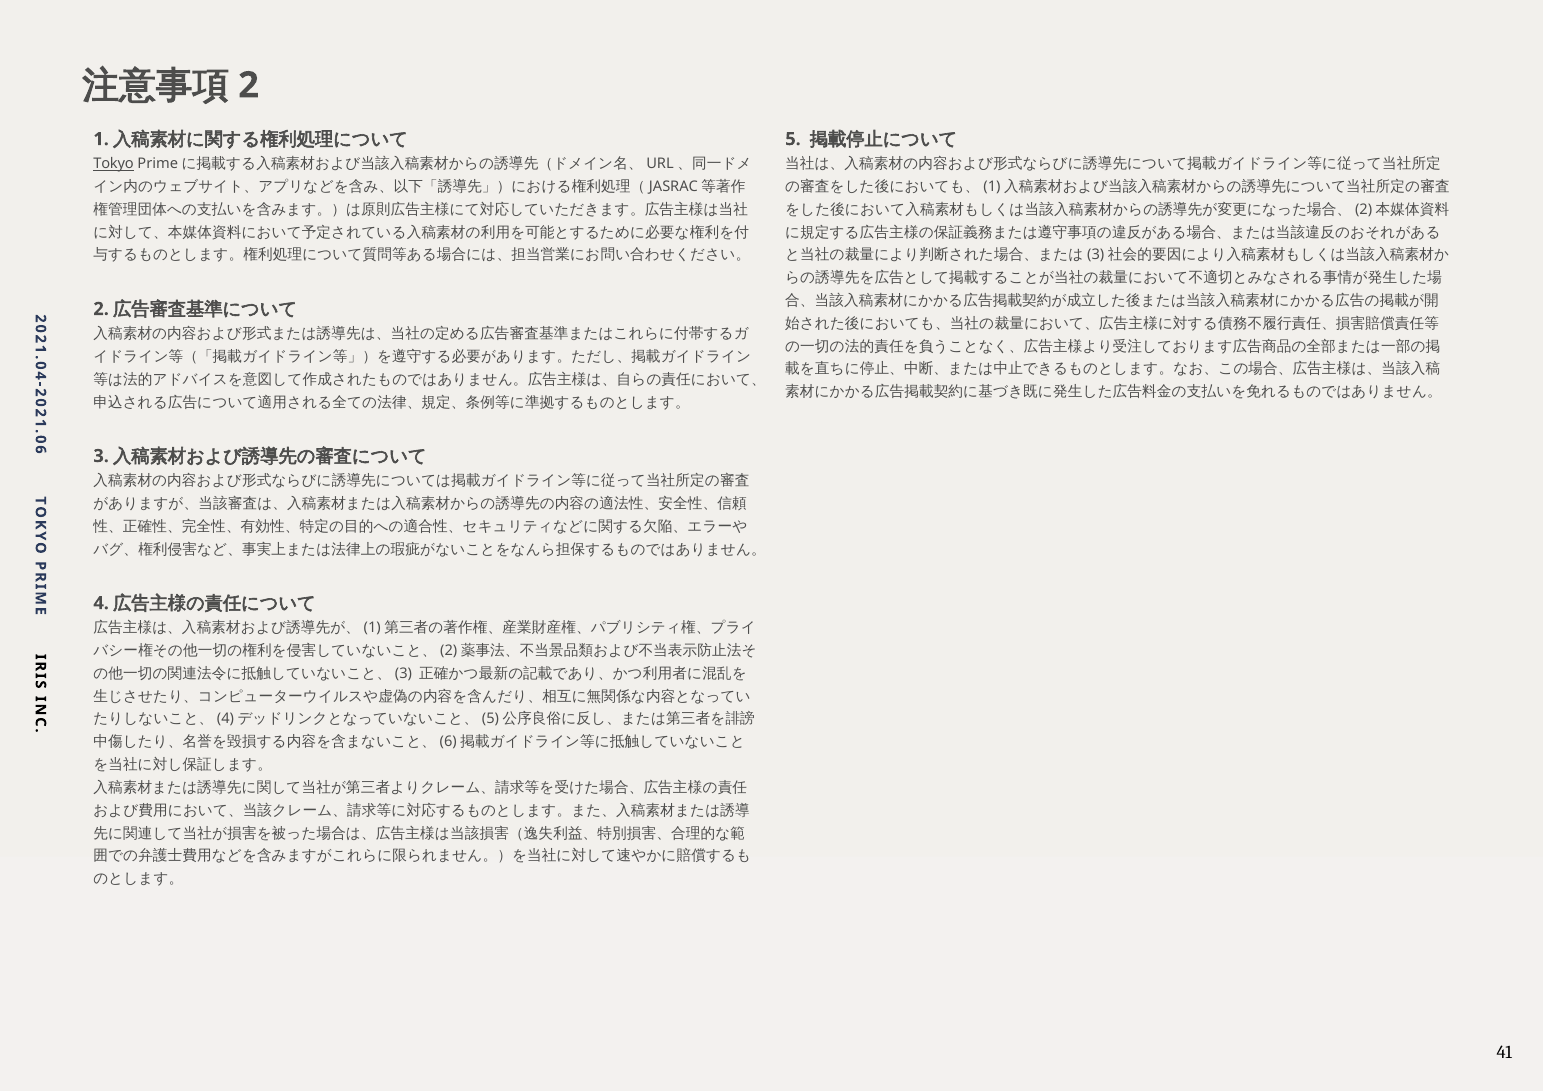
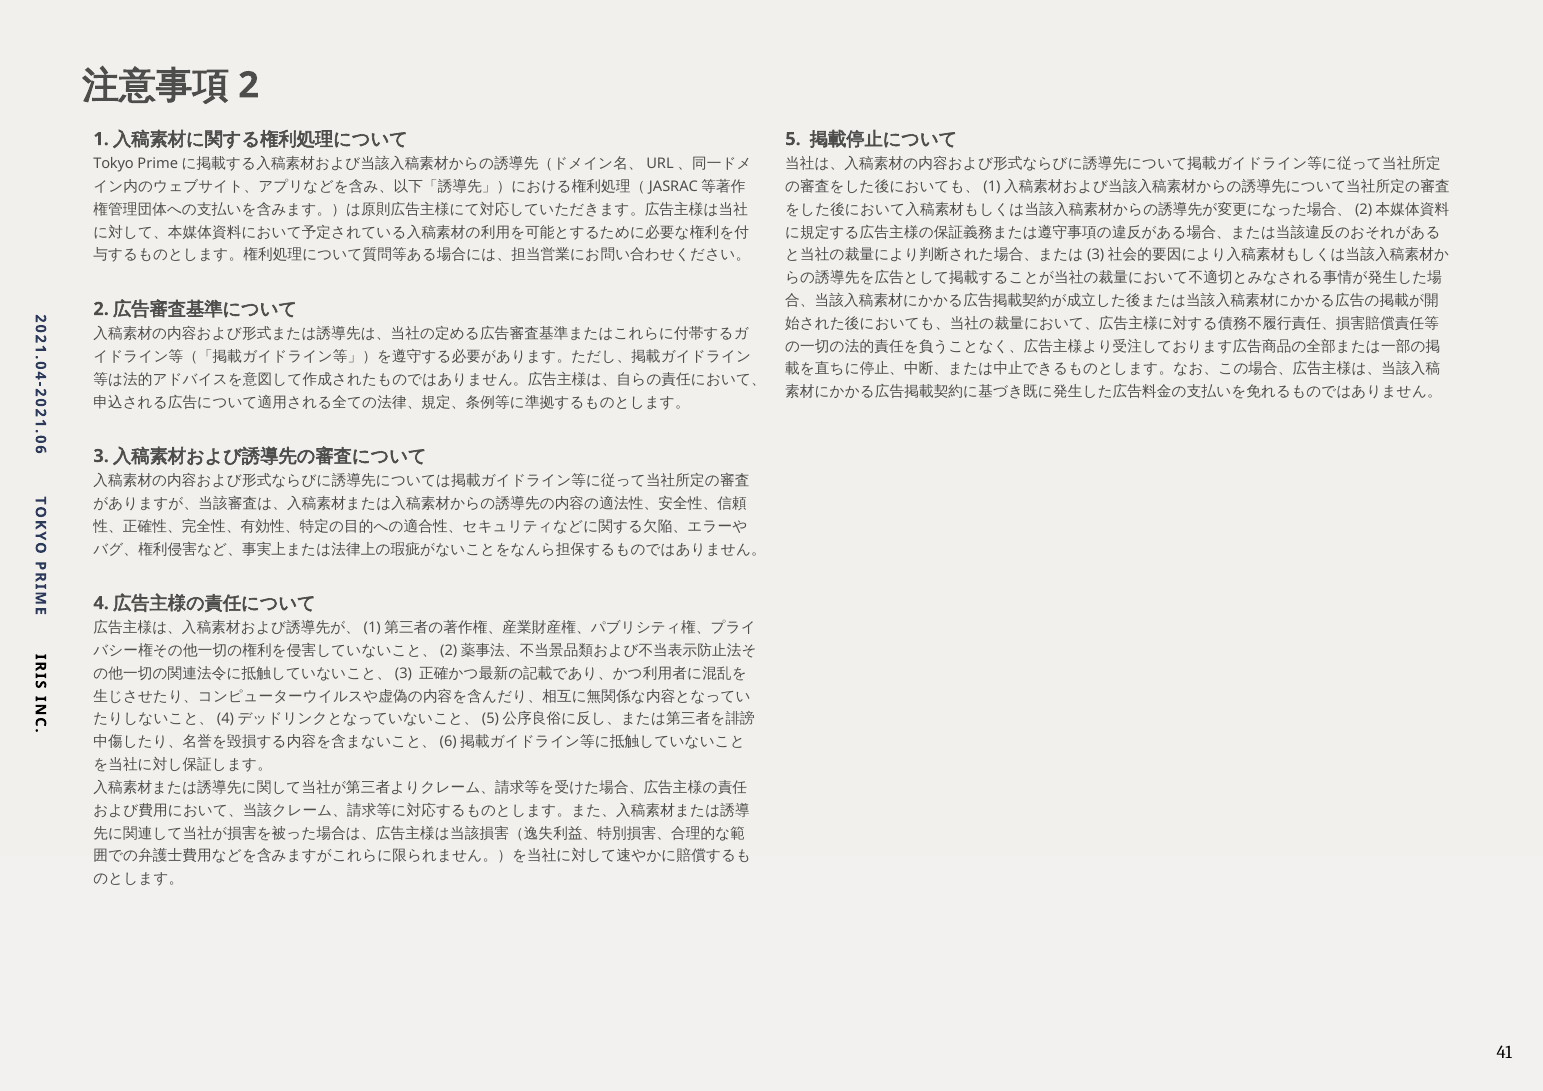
Tokyo underline: present -> none (114, 164)
